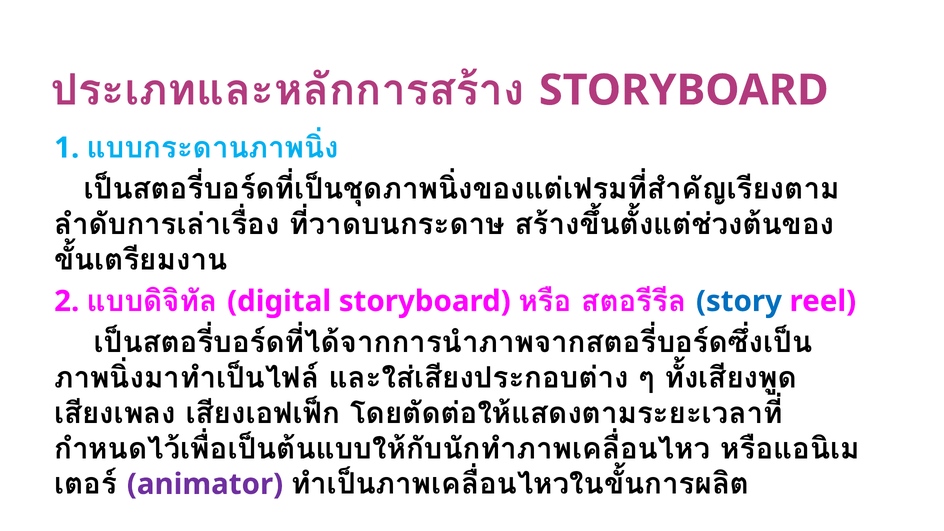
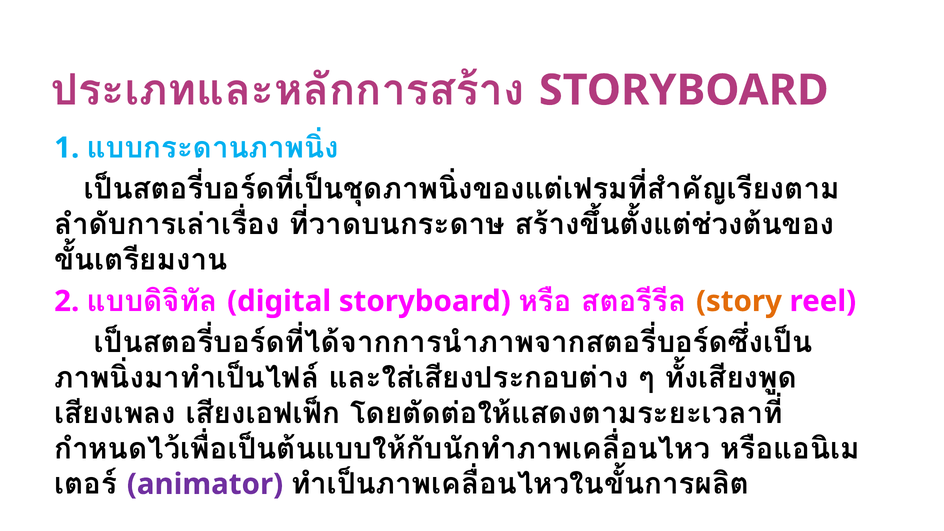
story colour: blue -> orange (739, 301)
